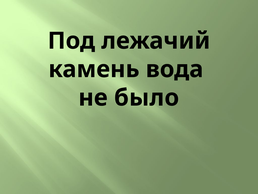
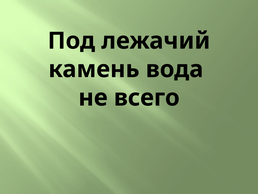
было: было -> всего (147, 98)
